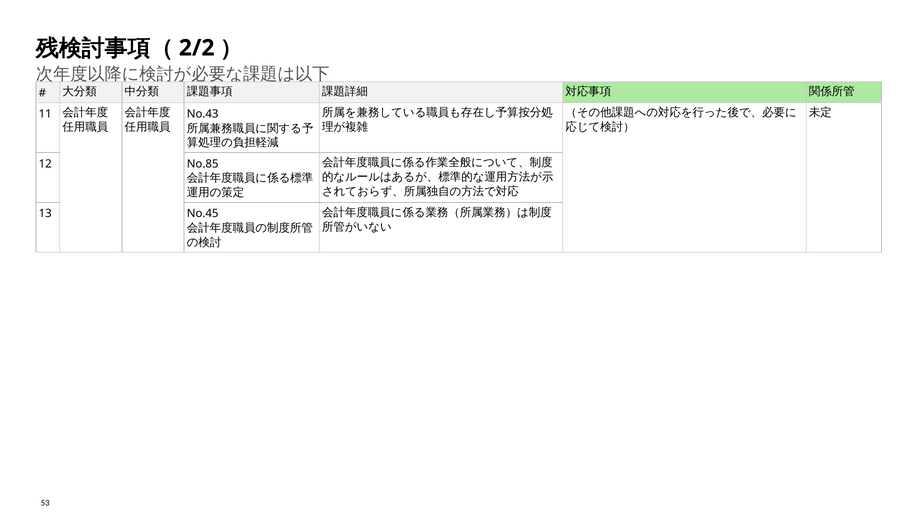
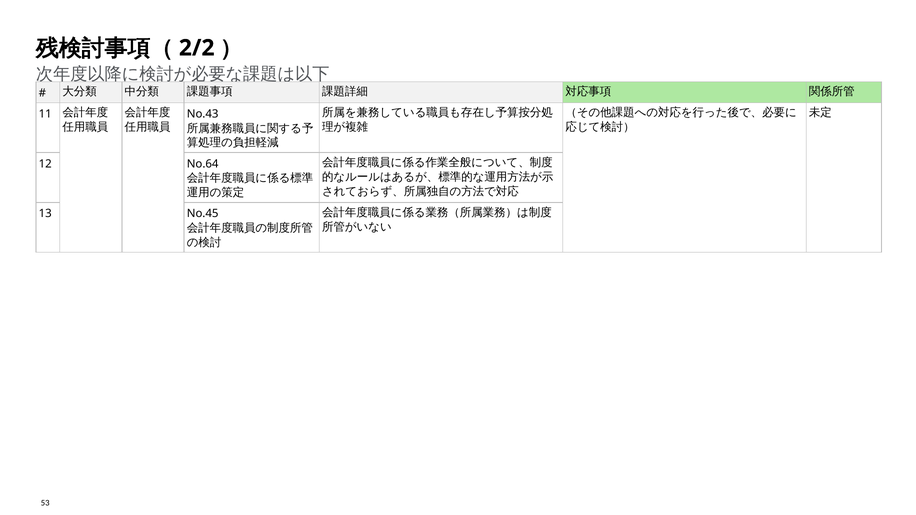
No.85: No.85 -> No.64 (203, 164)
